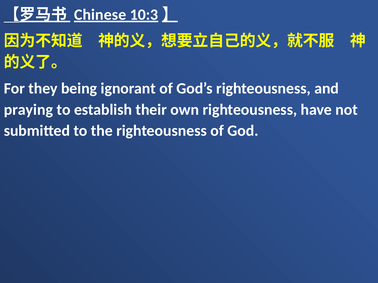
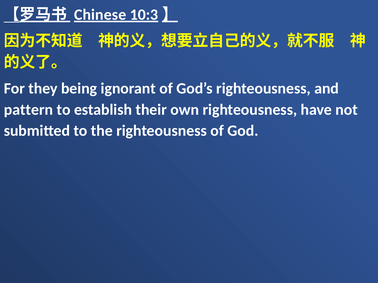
praying: praying -> pattern (28, 110)
